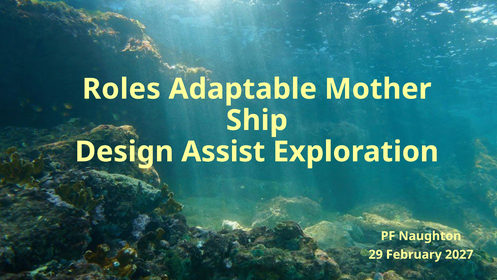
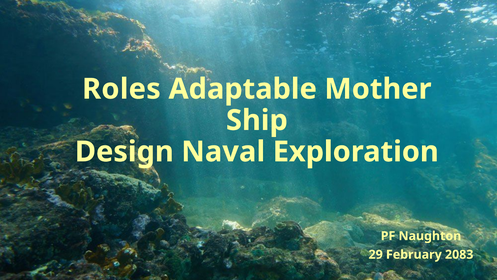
Assist: Assist -> Naval (223, 152)
2027: 2027 -> 2083 (459, 254)
